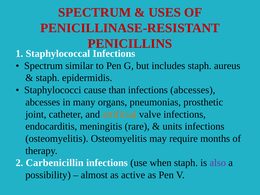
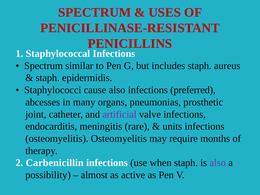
cause than: than -> also (117, 90)
infections abcesses: abcesses -> preferred (193, 90)
artificial colour: orange -> purple (120, 114)
